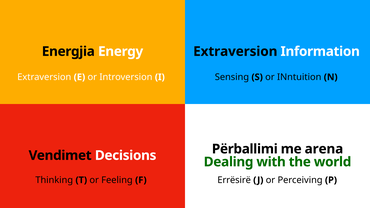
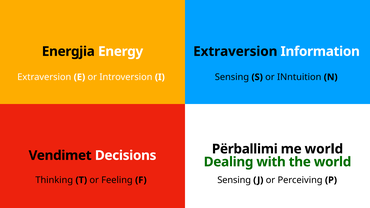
me arena: arena -> world (324, 149)
F Errësirë: Errësirë -> Sensing (234, 180)
